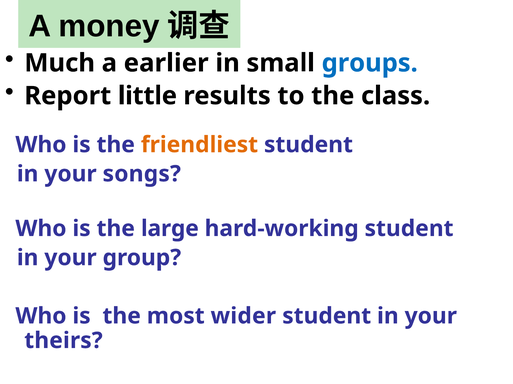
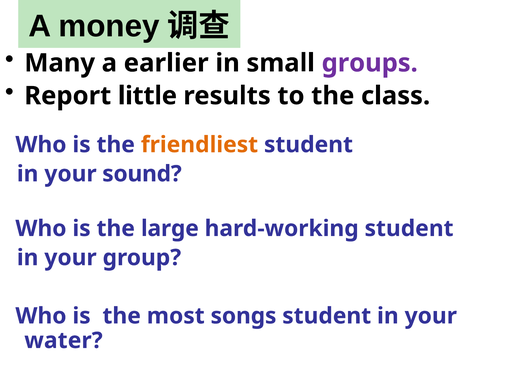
Much: Much -> Many (60, 63)
groups colour: blue -> purple (370, 63)
songs: songs -> sound (142, 174)
wider: wider -> songs (243, 317)
theirs: theirs -> water (63, 341)
